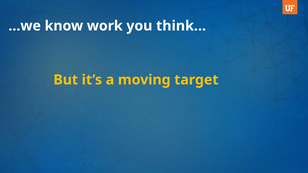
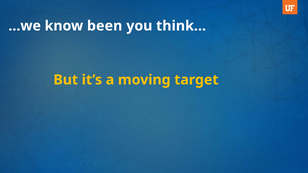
work: work -> been (105, 26)
